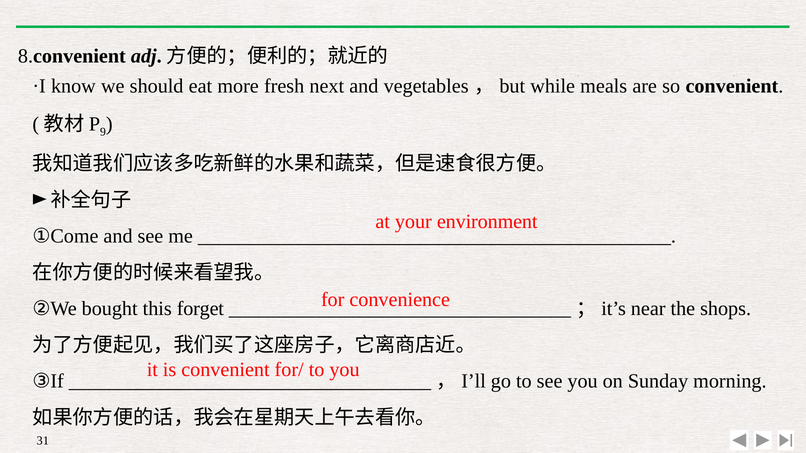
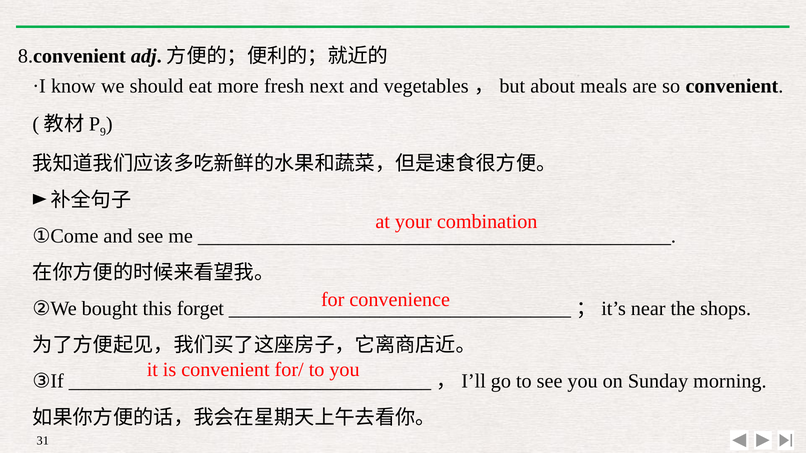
while: while -> about (553, 86)
environment: environment -> combination (487, 222)
